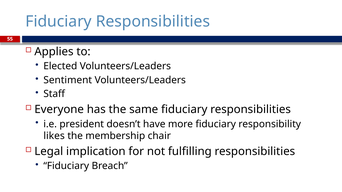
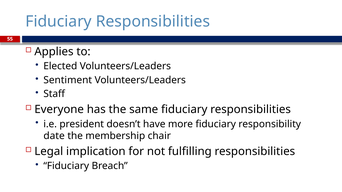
likes: likes -> date (54, 136)
